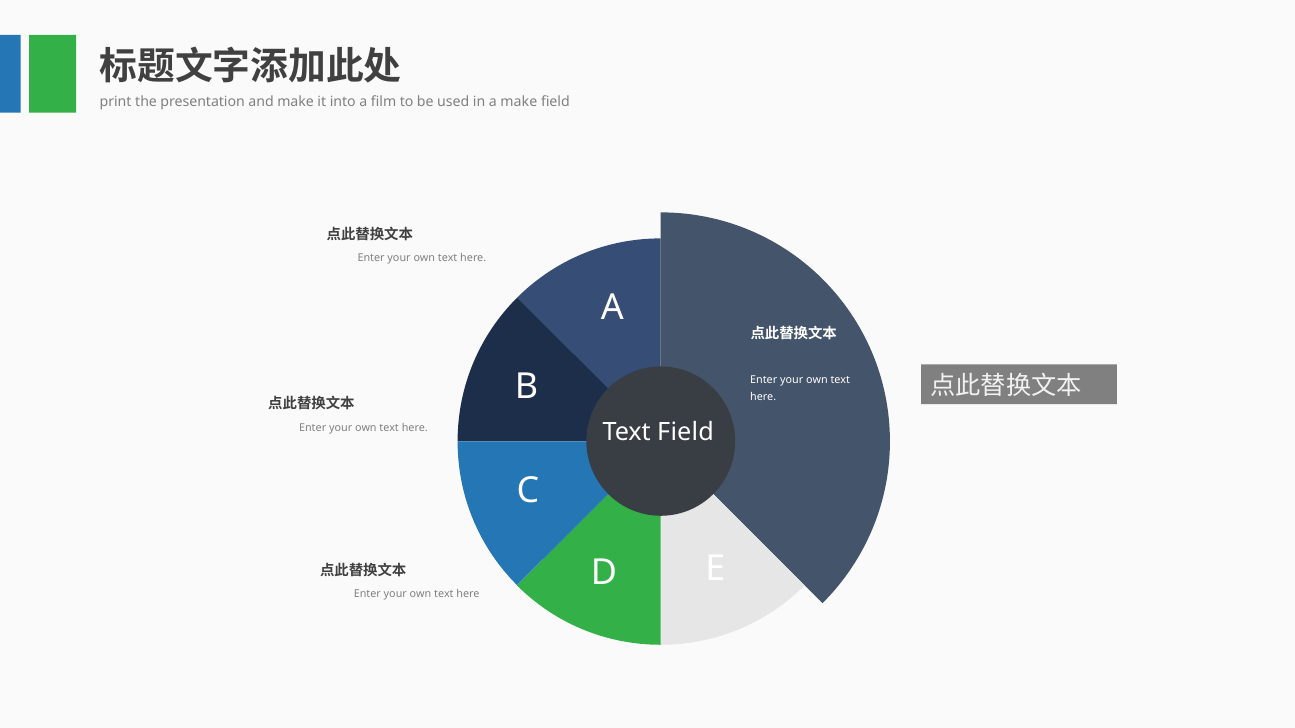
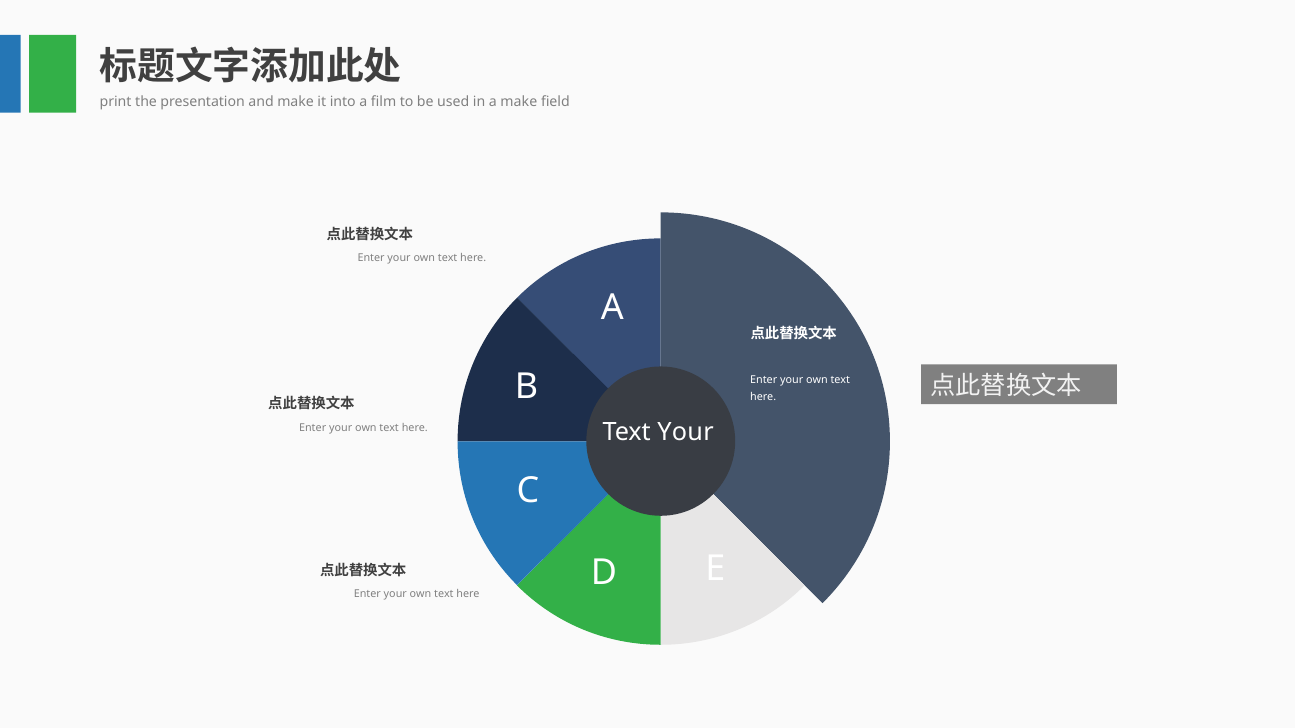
Text Field: Field -> Your (686, 433)
